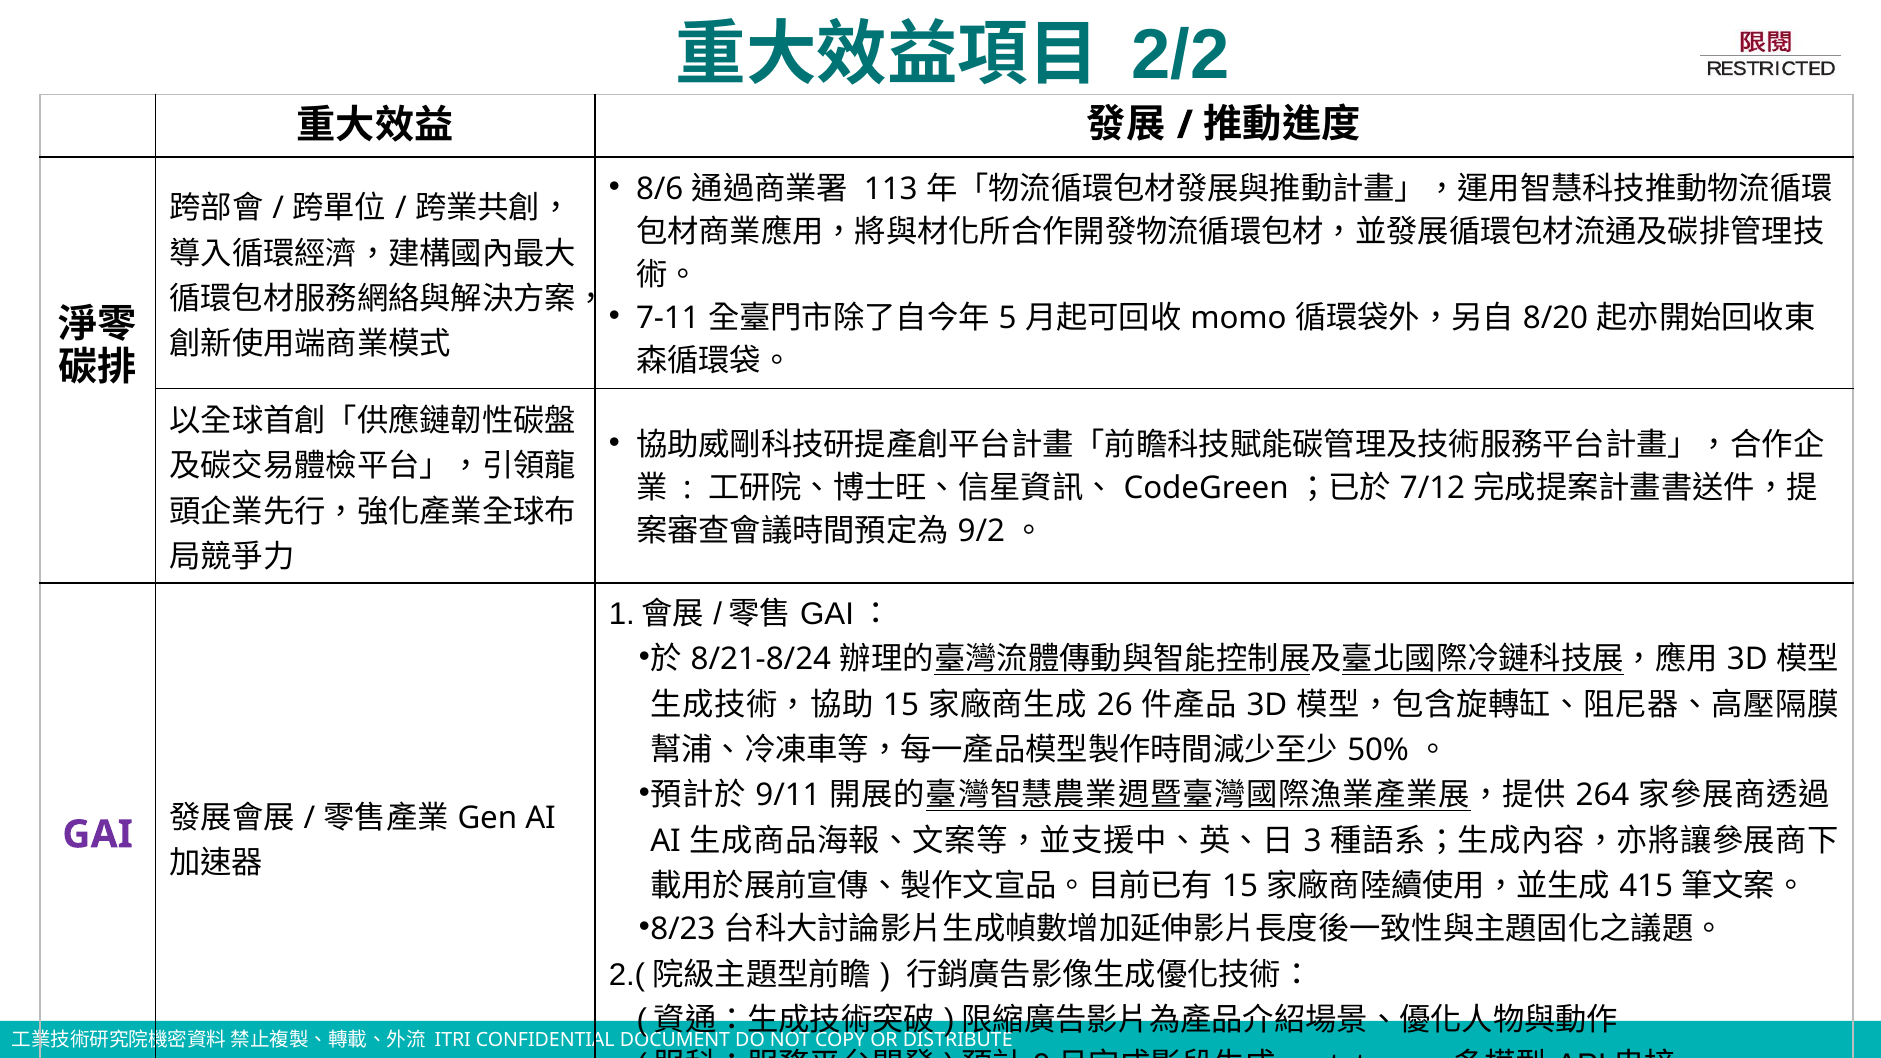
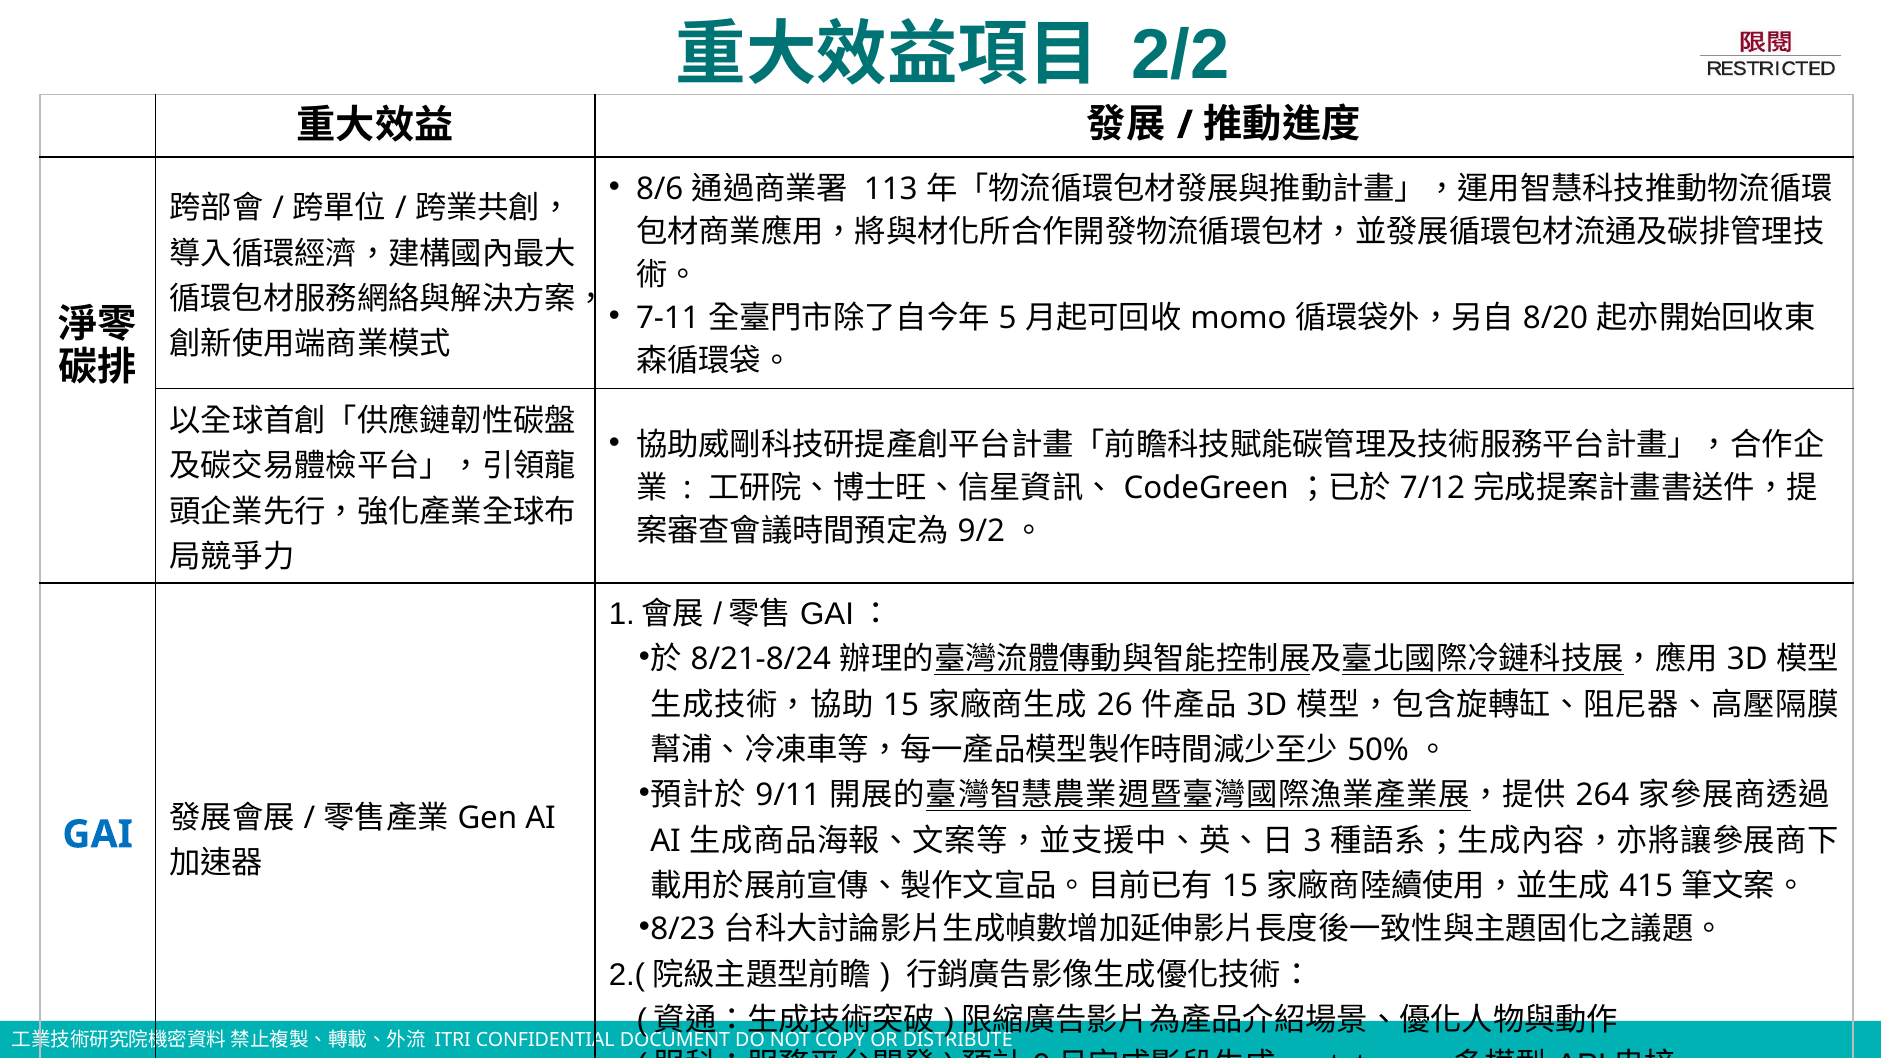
GAI colour: purple -> blue (98, 835)
